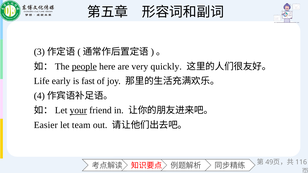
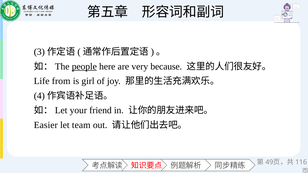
quickly: quickly -> because (166, 67)
early: early -> from (61, 81)
fast: fast -> girl (88, 81)
your underline: present -> none (78, 111)
